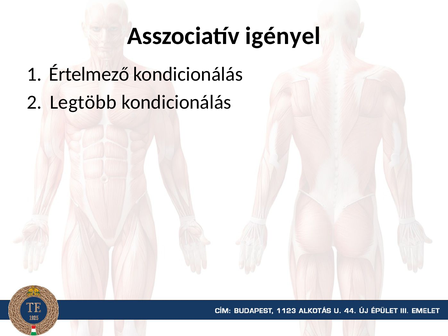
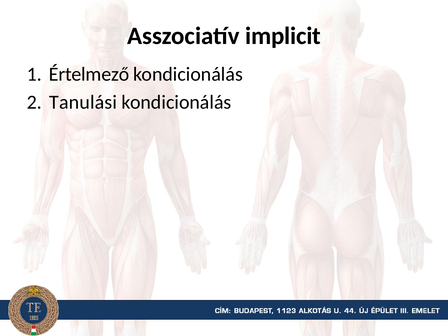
igényel: igényel -> implicit (283, 36)
Legtöbb: Legtöbb -> Tanulási (83, 102)
